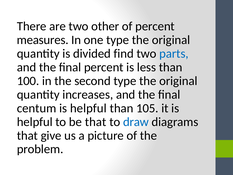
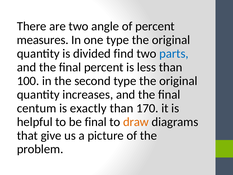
other: other -> angle (105, 26)
helpful: helpful -> exactly (88, 108)
105: 105 -> 170 (147, 108)
be that: that -> final (96, 122)
draw colour: blue -> orange (136, 122)
